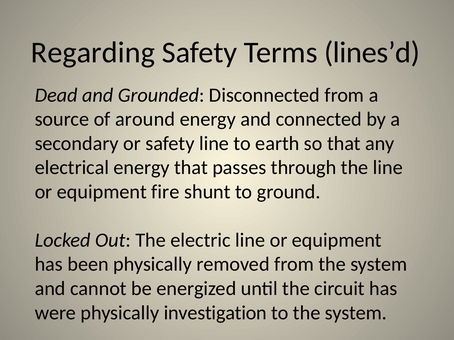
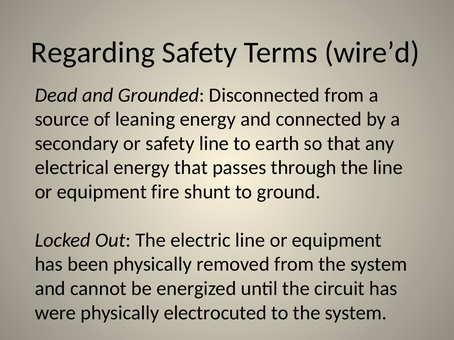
lines’d: lines’d -> wire’d (372, 53)
around: around -> leaning (145, 119)
investigation: investigation -> electrocuted (215, 313)
